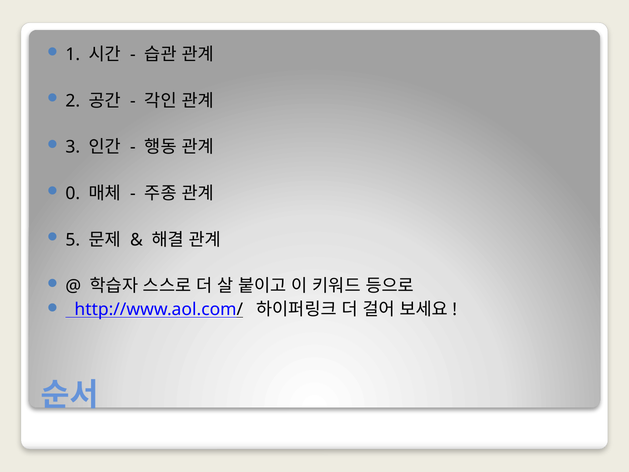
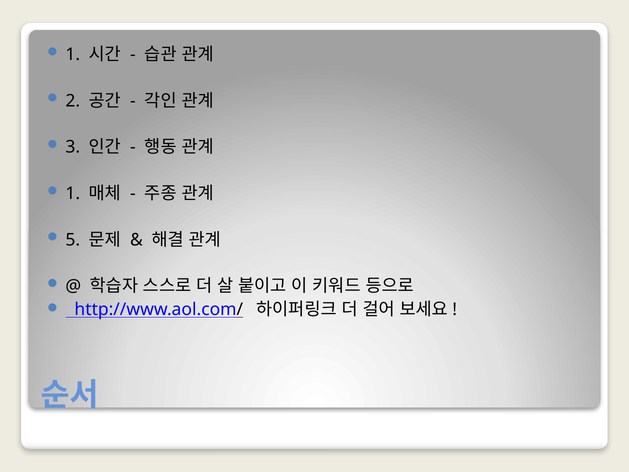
0: 0 -> 1 (73, 193)
